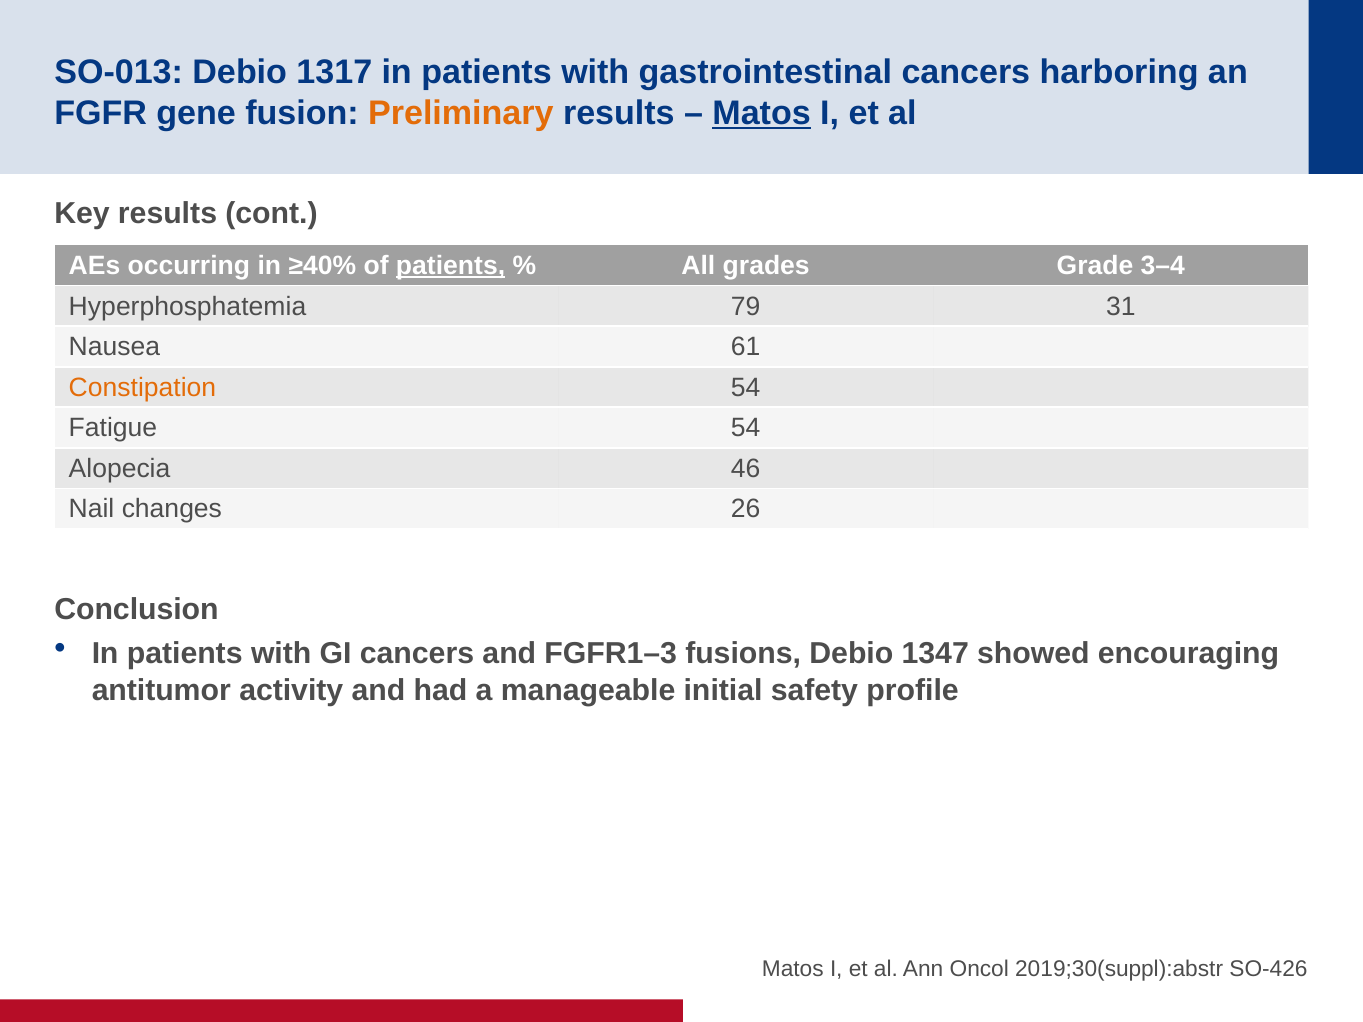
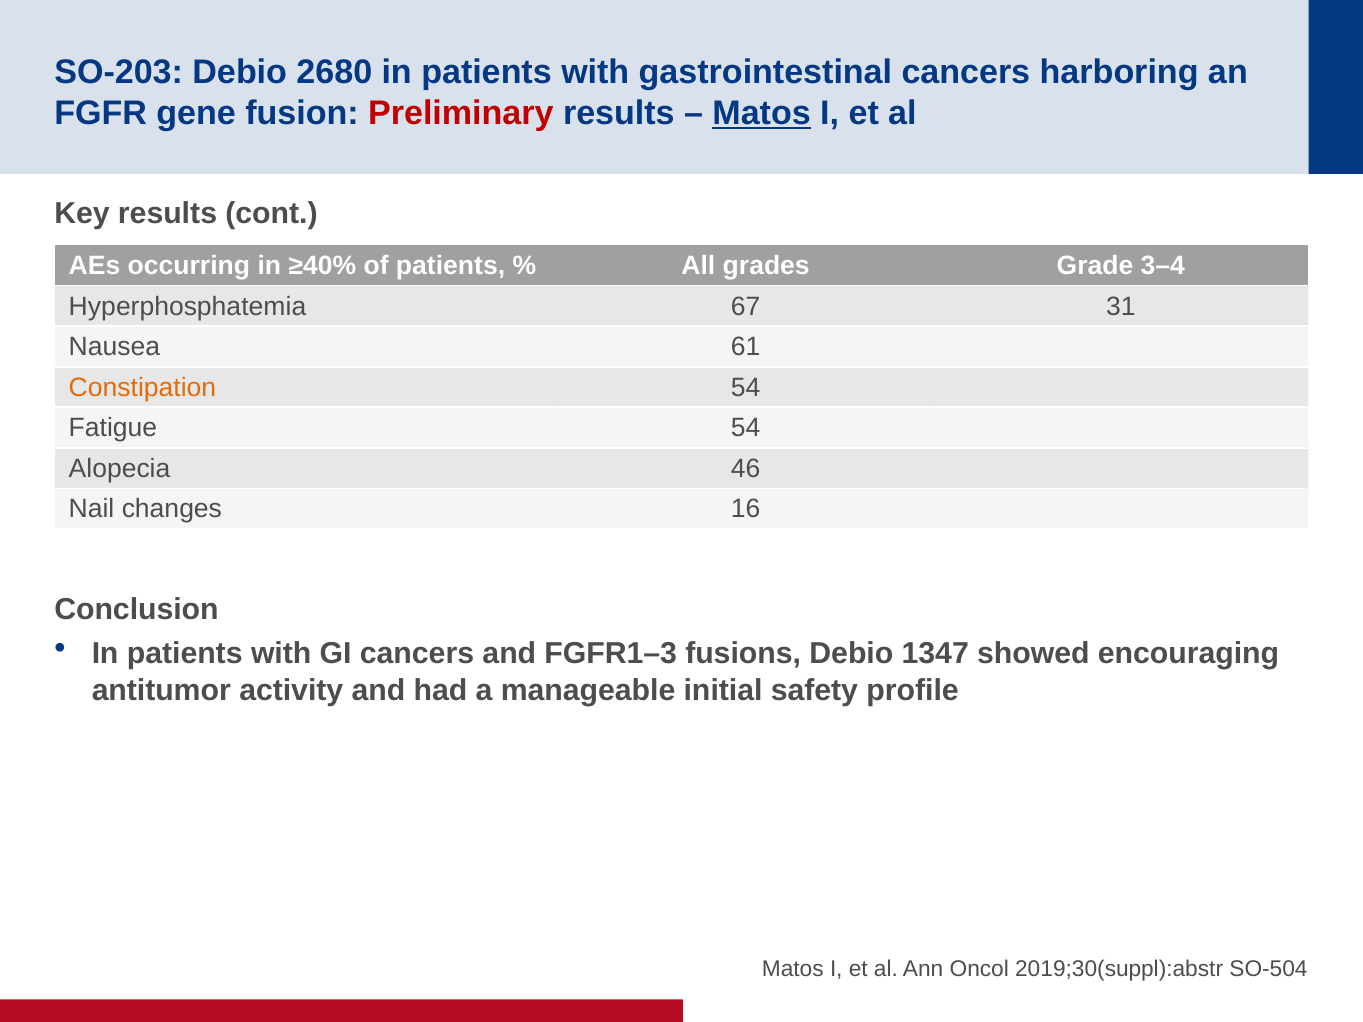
SO-013: SO-013 -> SO-203 (119, 72)
1317: 1317 -> 2680 (334, 72)
Preliminary colour: orange -> red (461, 113)
patients underline: present -> none (451, 266)
79: 79 -> 67 (746, 306)
26: 26 -> 16 (746, 509)
SO-426: SO-426 -> SO-504 (1268, 969)
